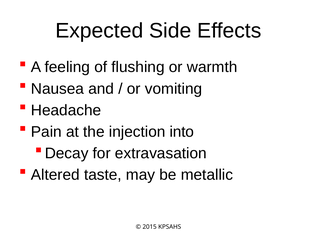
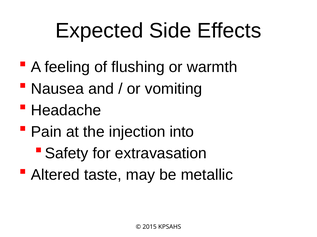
Decay: Decay -> Safety (67, 154)
